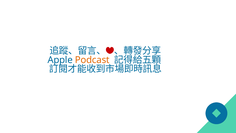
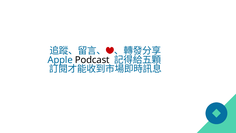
Podcast colour: orange -> black (92, 60)
